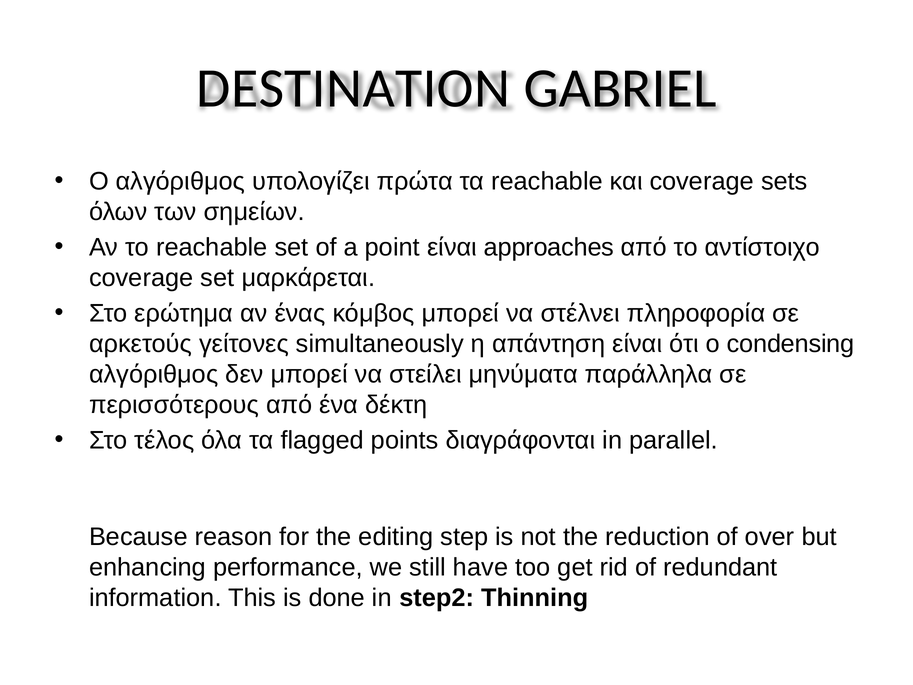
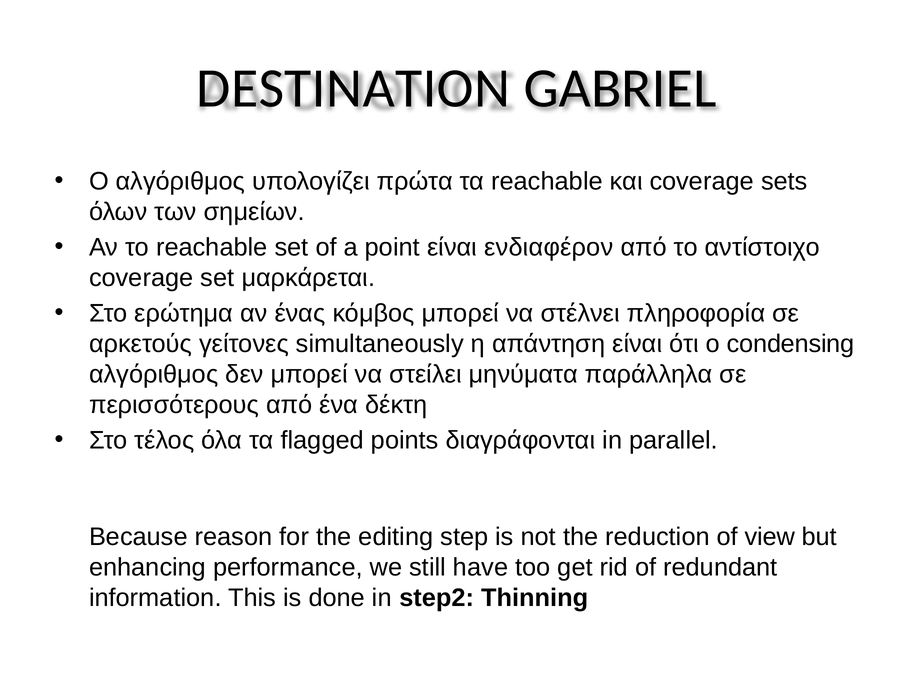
approaches: approaches -> ενδιαφέρον (549, 247)
over: over -> view (770, 537)
